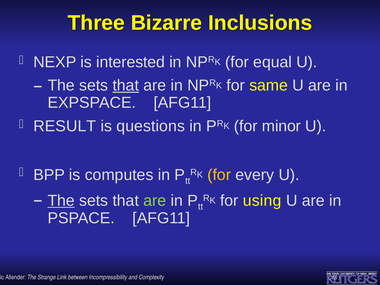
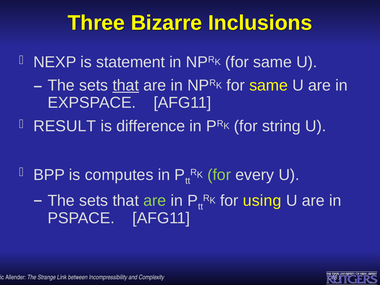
interested: interested -> statement (131, 62)
equal: equal -> same (273, 62)
questions: questions -> difference (151, 126)
minor: minor -> string (281, 126)
for colour: yellow -> light green (219, 175)
The underline: present -> none (61, 201)
